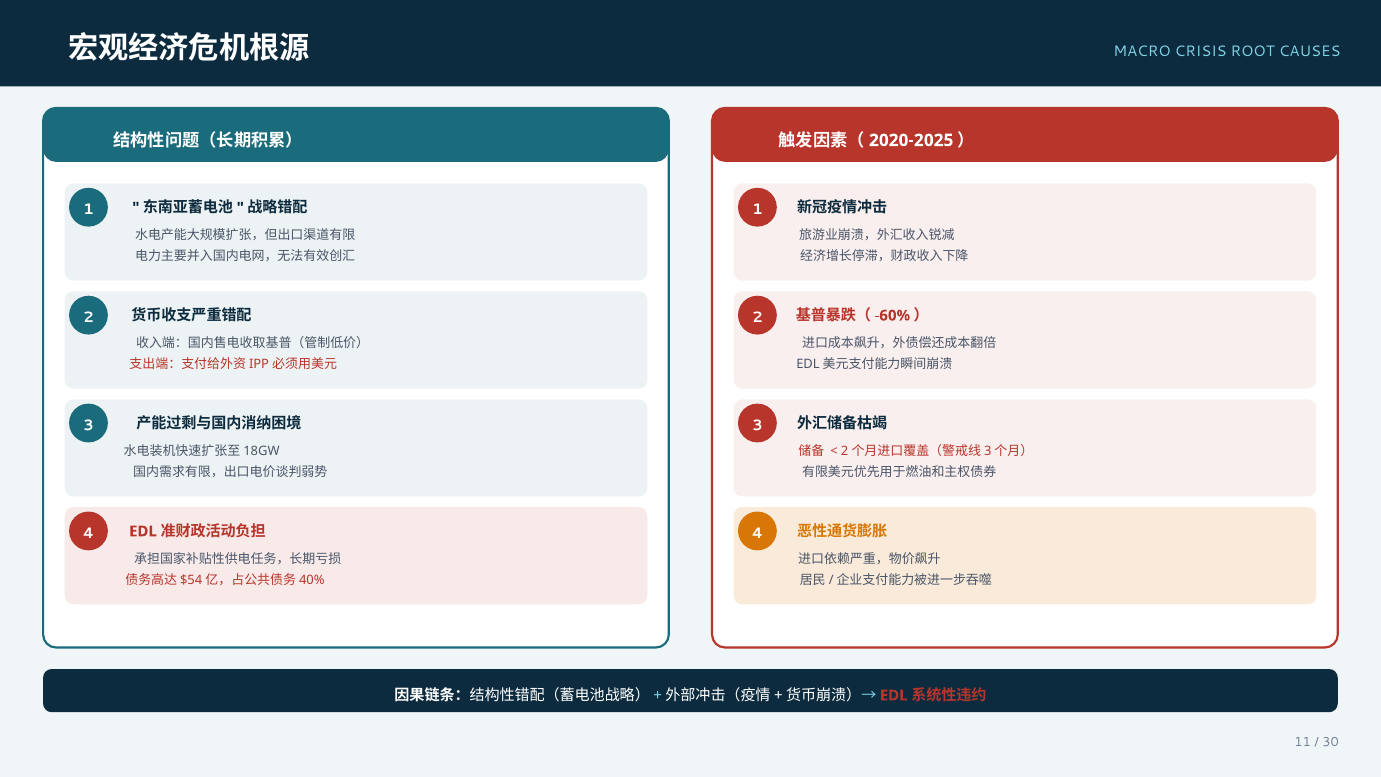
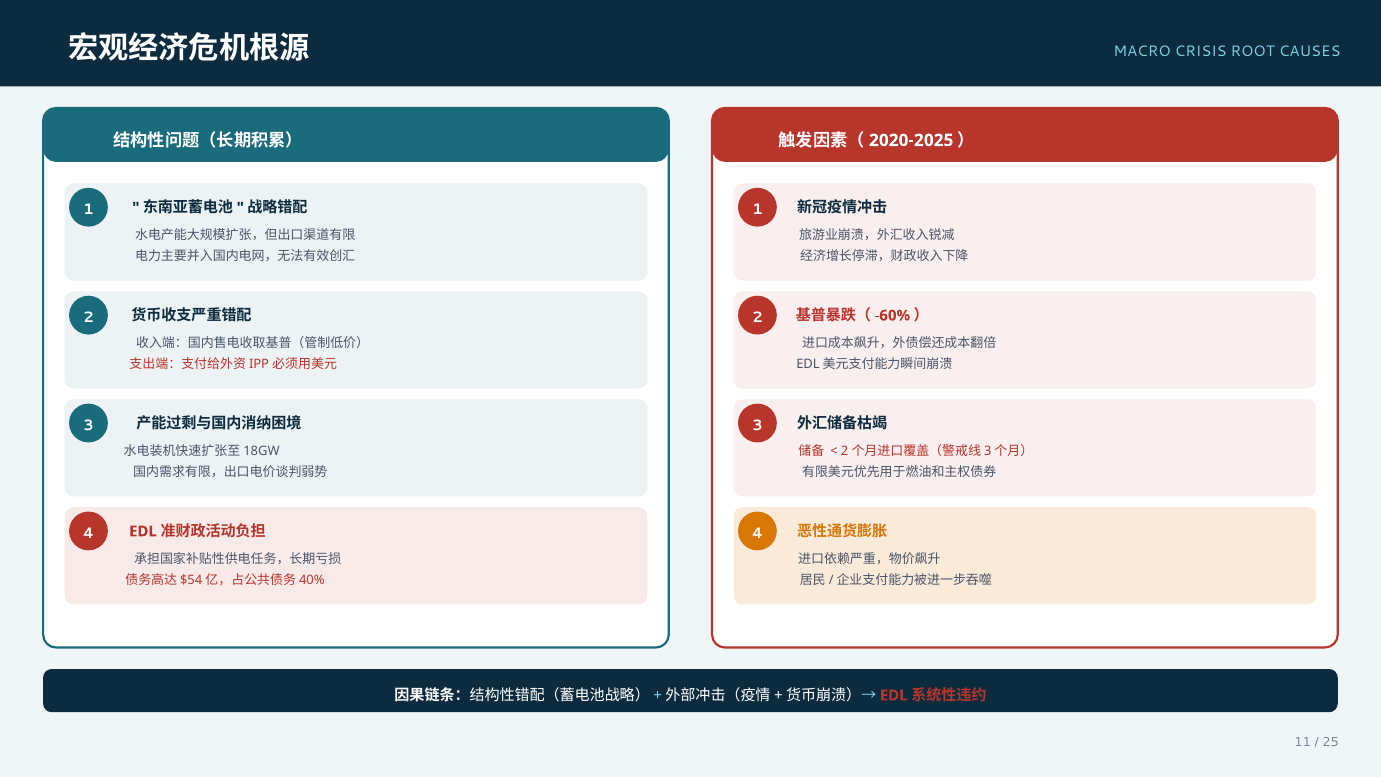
30: 30 -> 25 (1331, 742)
